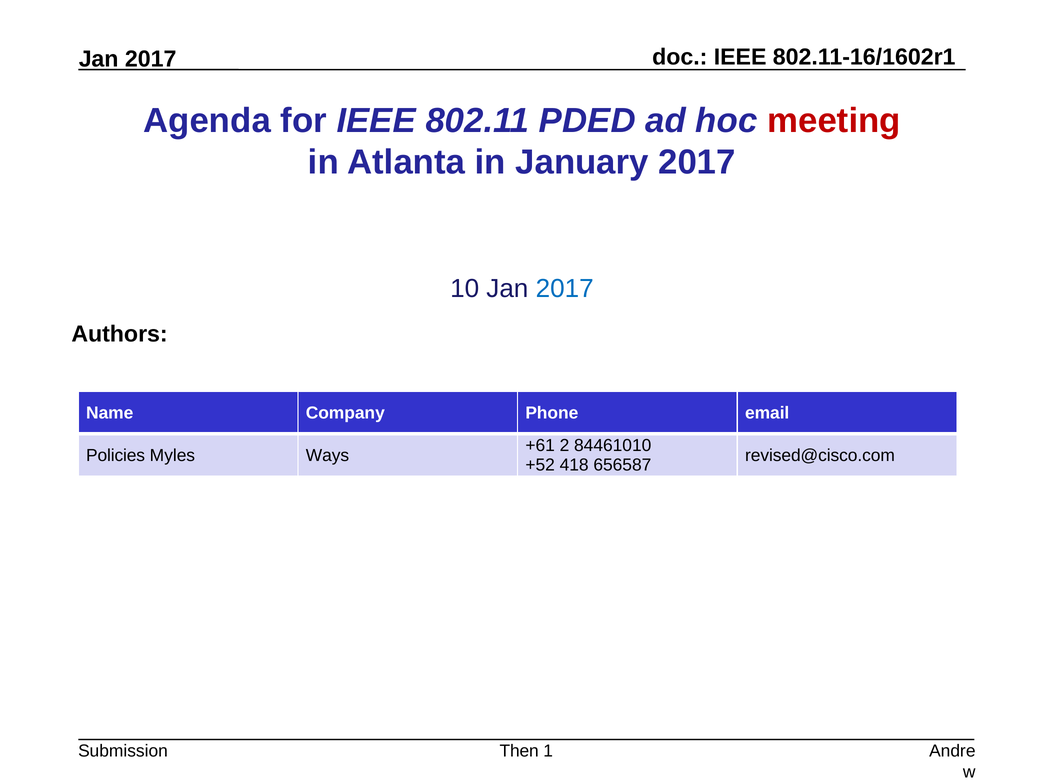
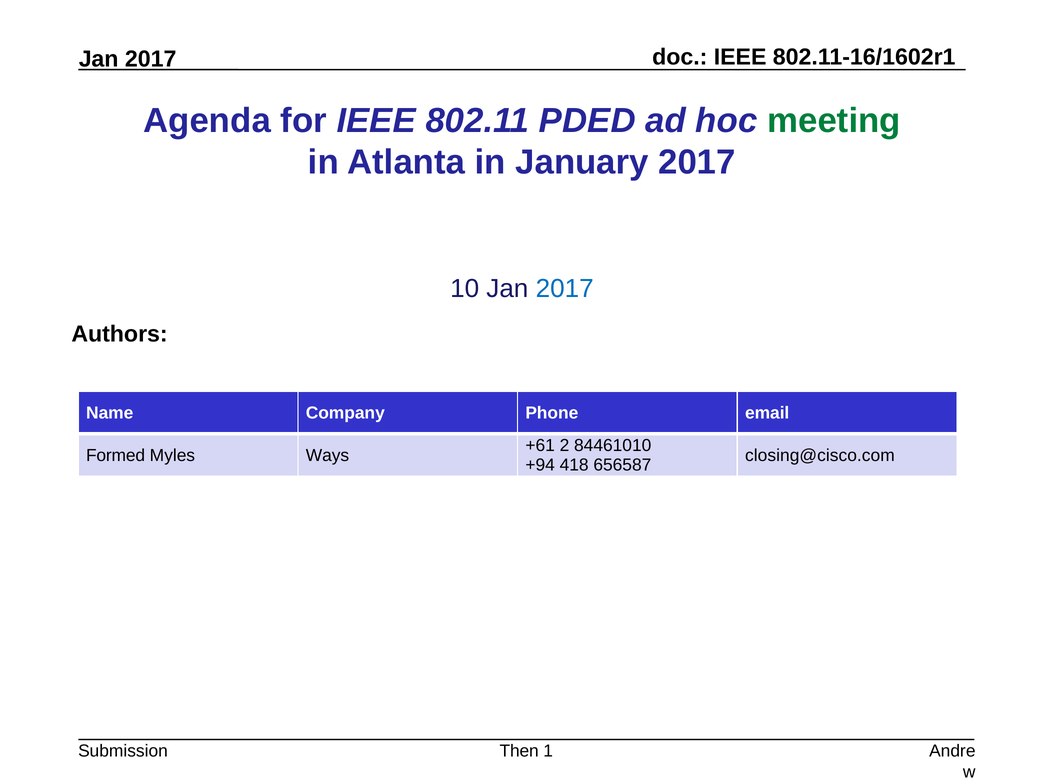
meeting colour: red -> green (834, 121)
Policies: Policies -> Formed (116, 455)
revised@cisco.com: revised@cisco.com -> closing@cisco.com (820, 455)
+52: +52 -> +94 (540, 465)
